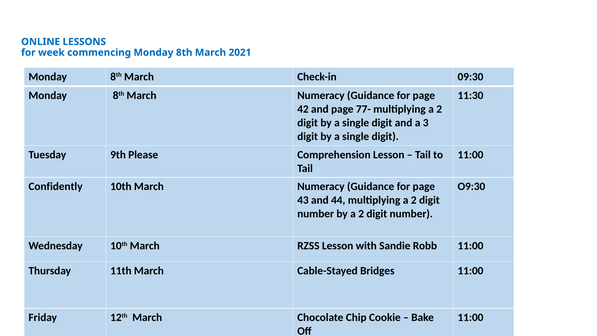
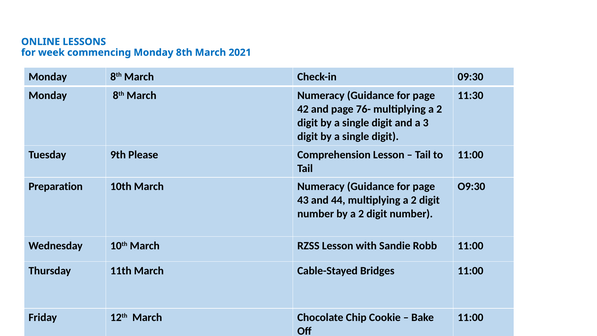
77-: 77- -> 76- (363, 109)
Confidently: Confidently -> Preparation (56, 186)
